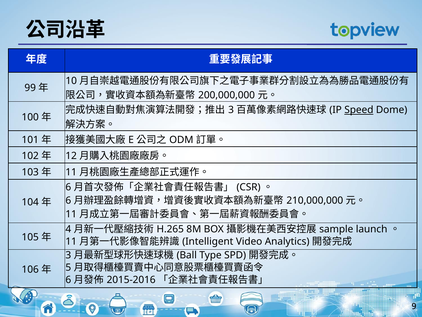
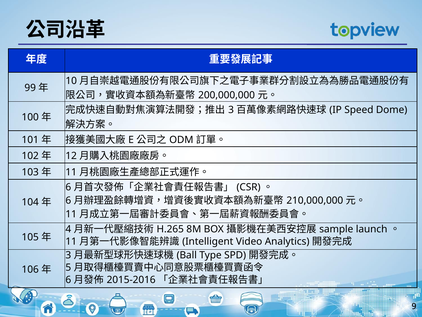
Speed underline: present -> none (359, 110)
